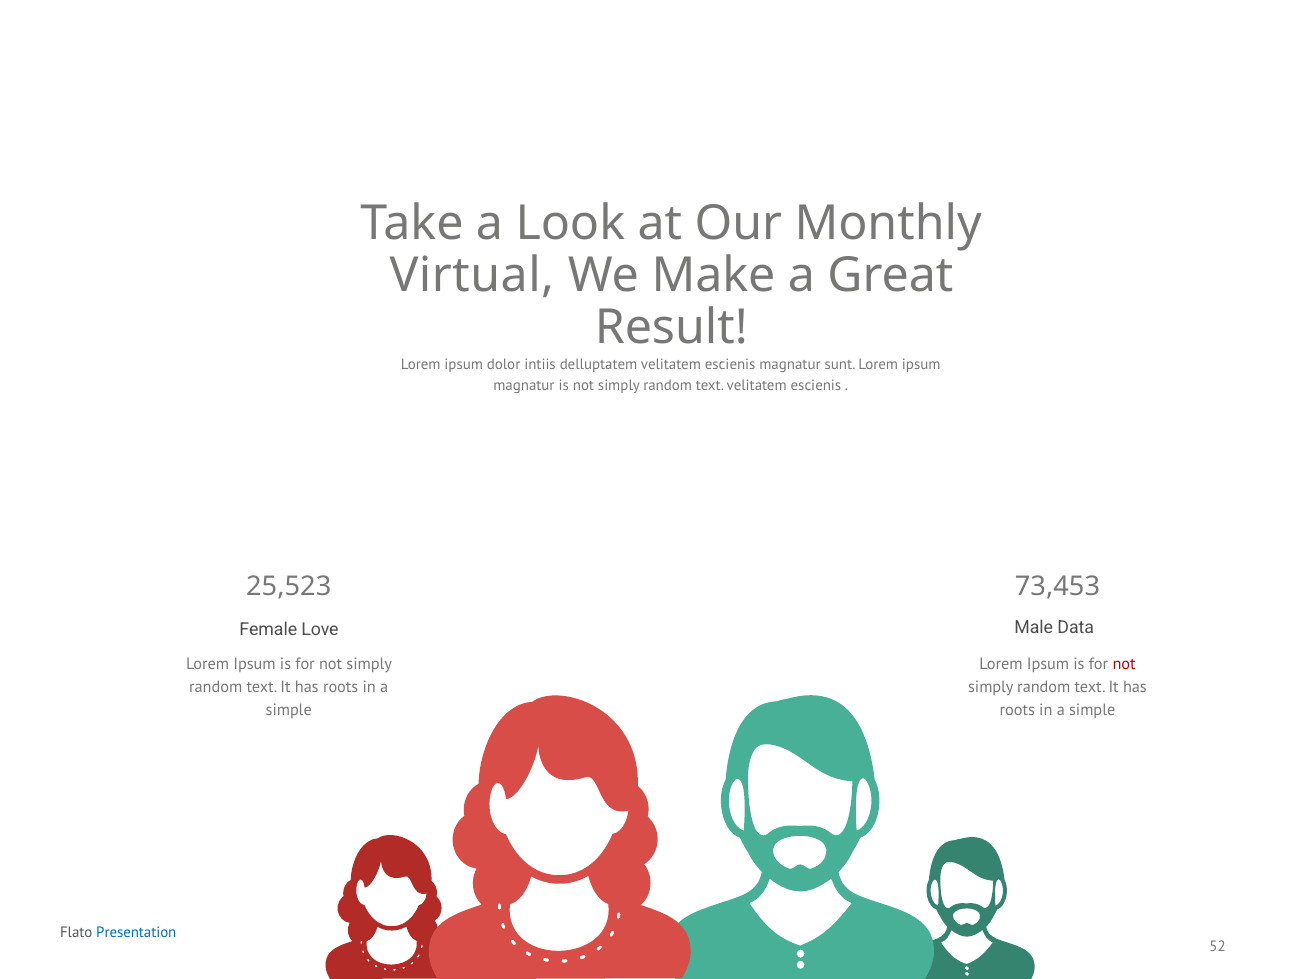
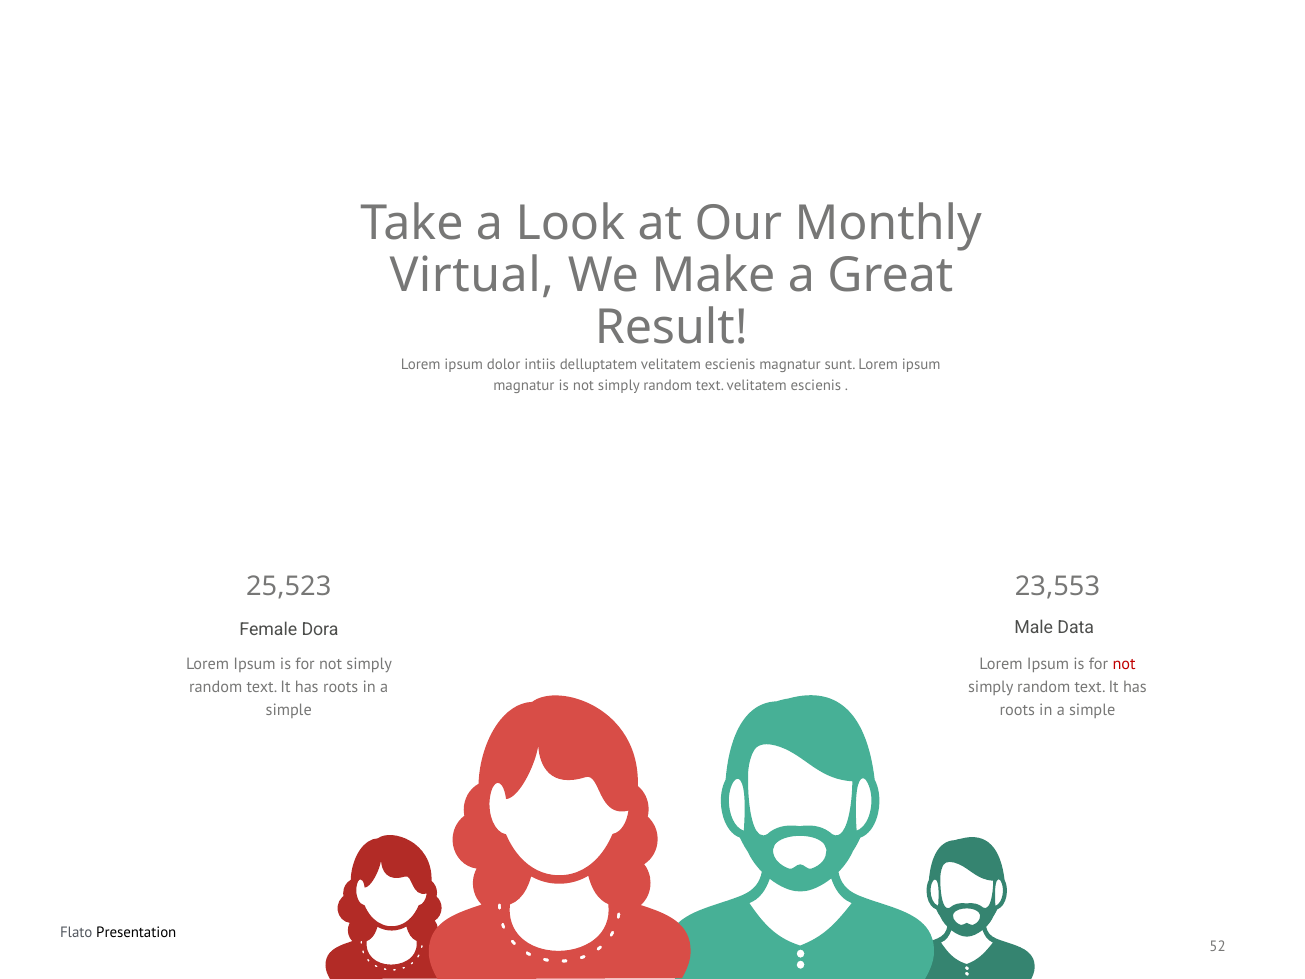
73,453: 73,453 -> 23,553 (1057, 586)
Love: Love -> Dora (320, 629)
Presentation colour: blue -> black (136, 932)
